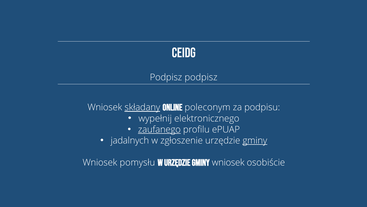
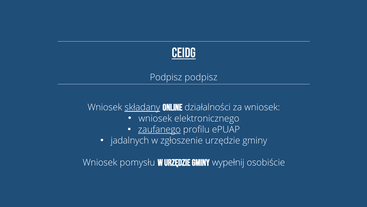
CEIDG underline: none -> present (184, 53)
poleconym: poleconym -> działalności (208, 107)
za podpisu: podpisu -> wniosek (262, 107)
wypełnij: wypełnij -> wniosek (155, 118)
gminy underline: present -> none (255, 140)
w urzędzie gminy wniosek: wniosek -> wypełnij (228, 162)
